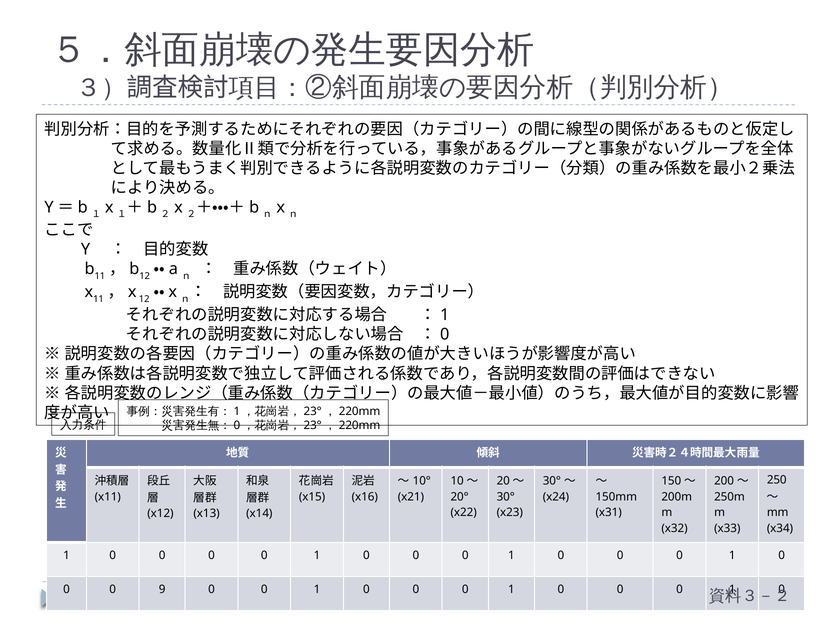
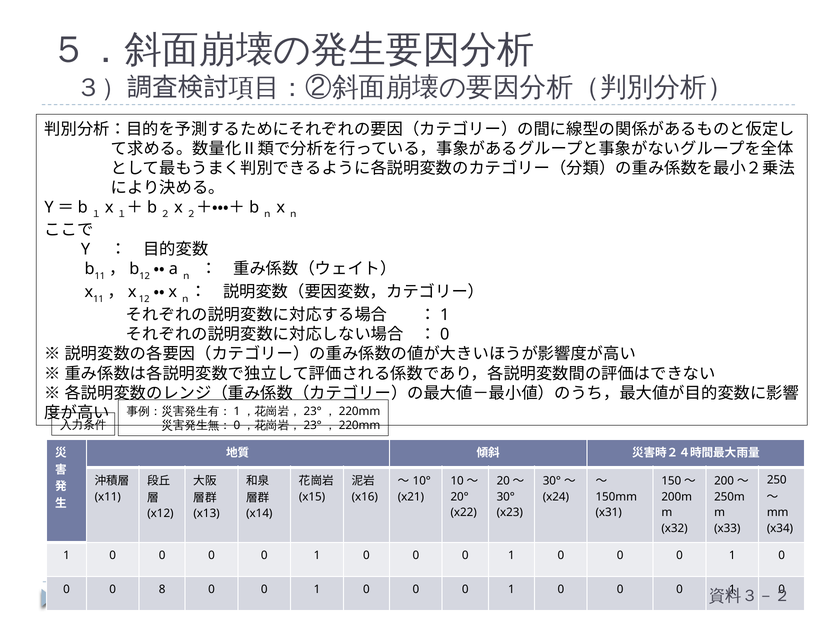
9: 9 -> 8 (162, 589)
